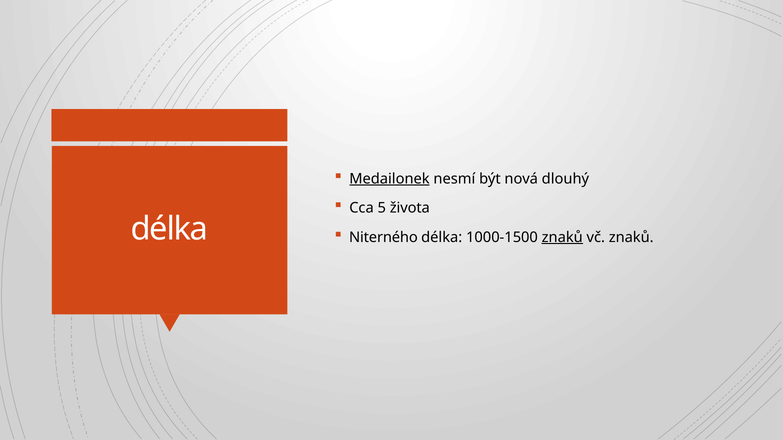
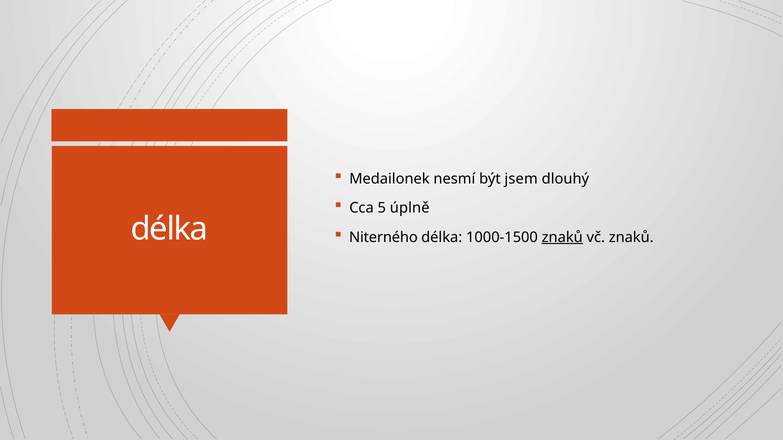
Medailonek underline: present -> none (389, 179)
nová: nová -> jsem (521, 179)
života: života -> úplně (410, 208)
